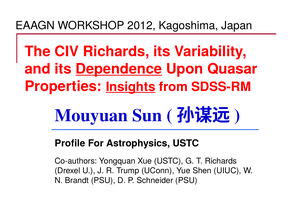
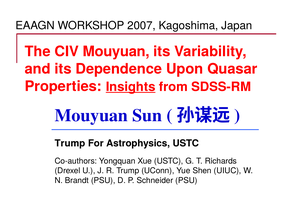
2012: 2012 -> 2007 (141, 26)
CIV Richards: Richards -> Mouyuan (116, 52)
Dependence underline: present -> none (119, 69)
Profile: Profile -> Trump (70, 144)
